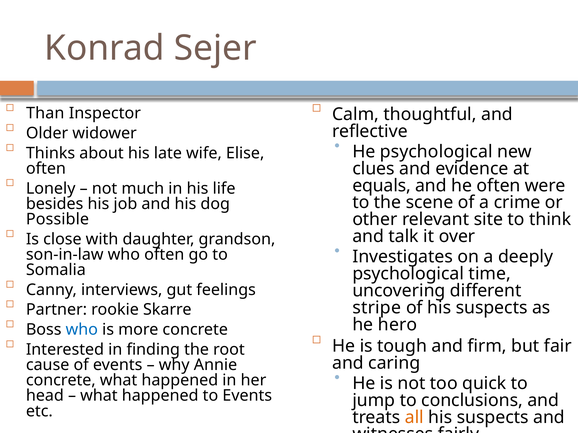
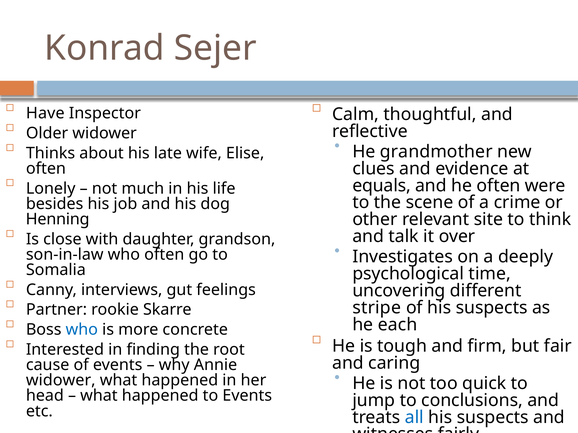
Than: Than -> Have (45, 113)
He psychological: psychological -> grandmother (436, 152)
Possible: Possible -> Henning (58, 219)
hero: hero -> each (398, 325)
concrete: concrete -> widower (61, 381)
all colour: orange -> blue (414, 418)
